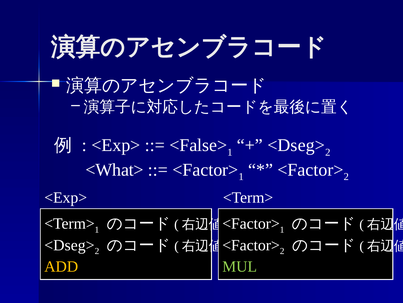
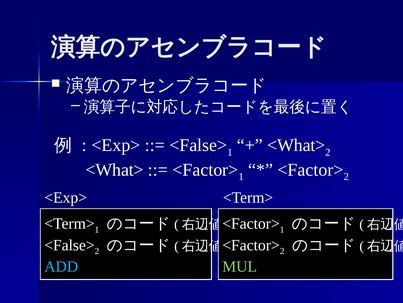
<Dseg>: <Dseg> -> <What> (296, 145)
<Dseg>: <Dseg> -> <False> (69, 245)
ADD colour: yellow -> light blue (61, 266)
